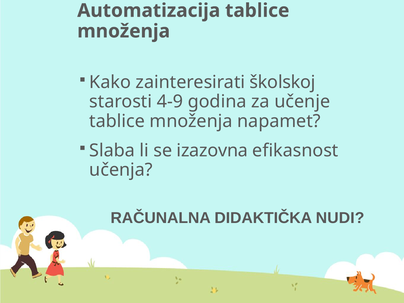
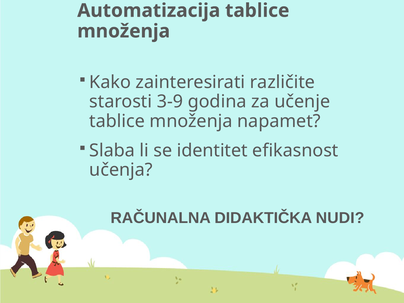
školskoj: školskoj -> različite (282, 82)
4-9: 4-9 -> 3-9 (170, 102)
izazovna: izazovna -> identitet (212, 151)
